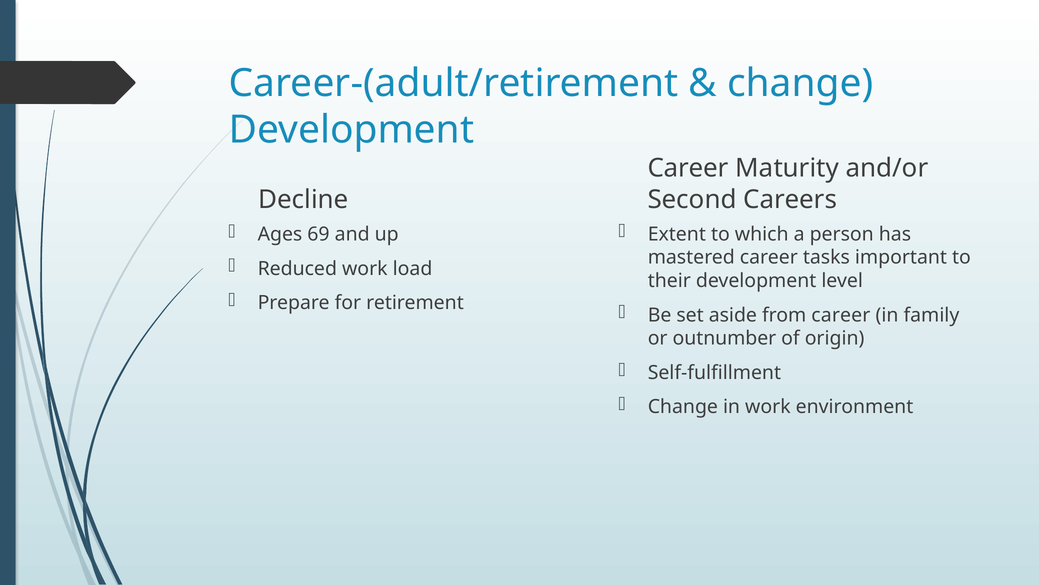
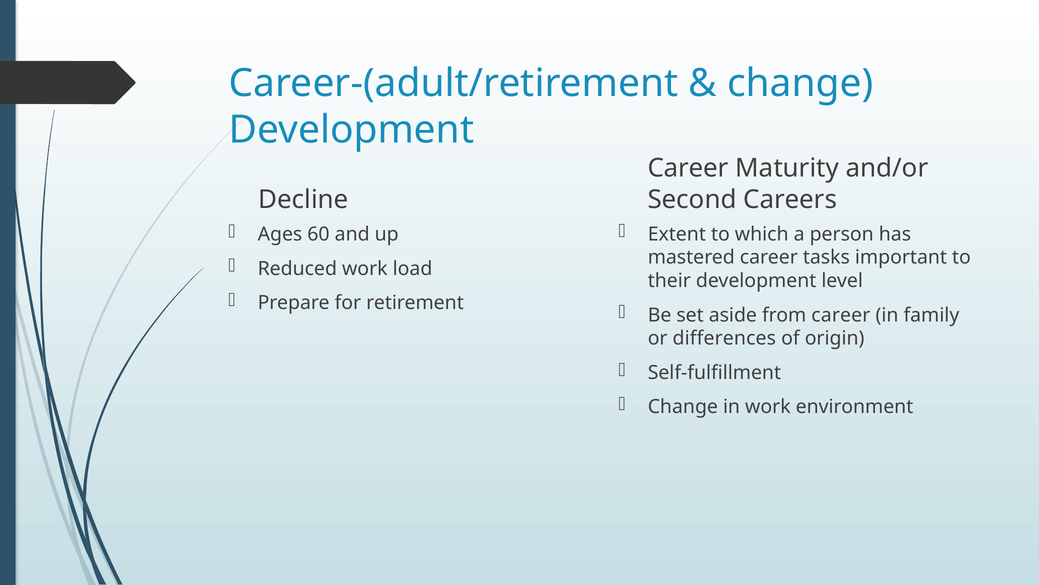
69: 69 -> 60 (318, 234)
outnumber: outnumber -> differences (724, 338)
